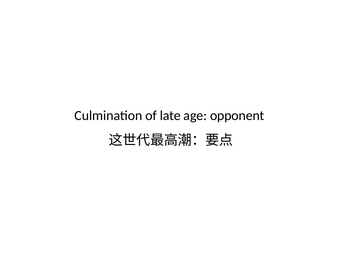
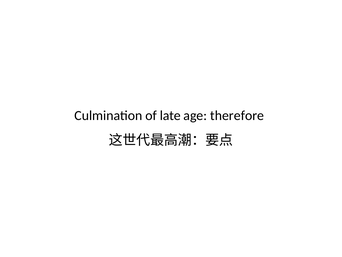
opponent: opponent -> therefore (237, 115)
